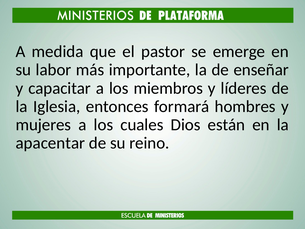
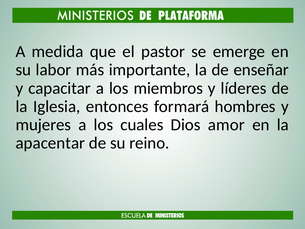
están: están -> amor (226, 125)
